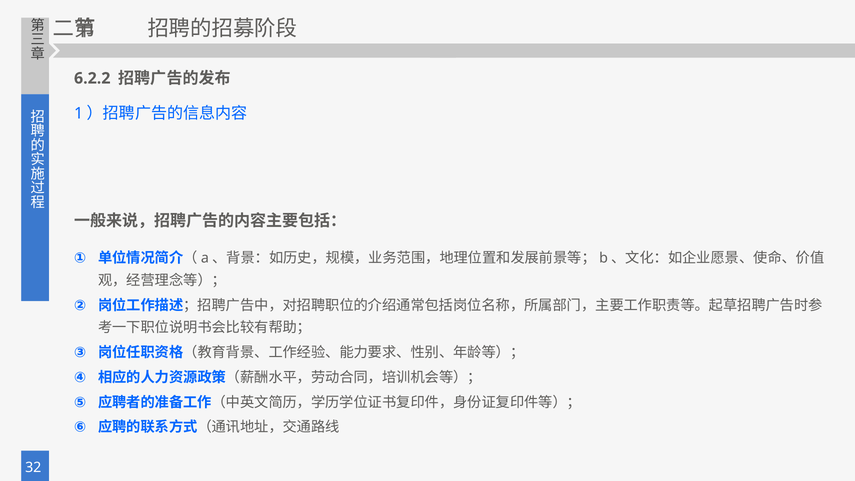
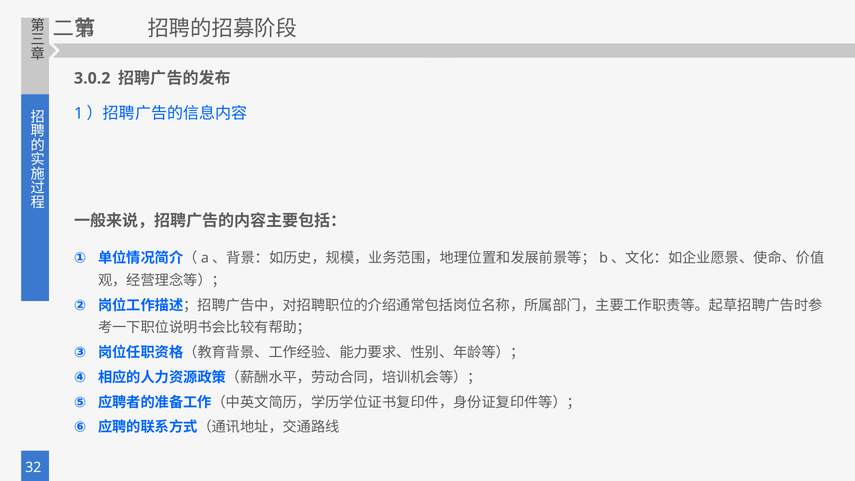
6.2.2: 6.2.2 -> 3.0.2 (92, 78)
